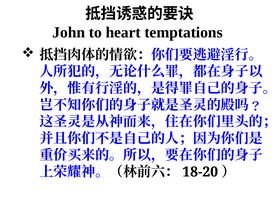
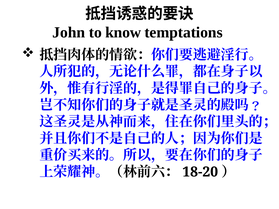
heart: heart -> know (123, 32)
